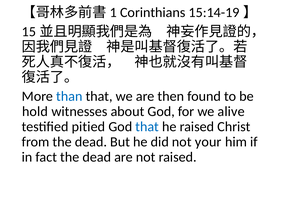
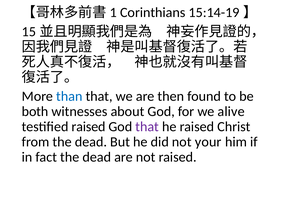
hold: hold -> both (35, 112)
testified pitied: pitied -> raised (89, 127)
that colour: blue -> purple (147, 127)
